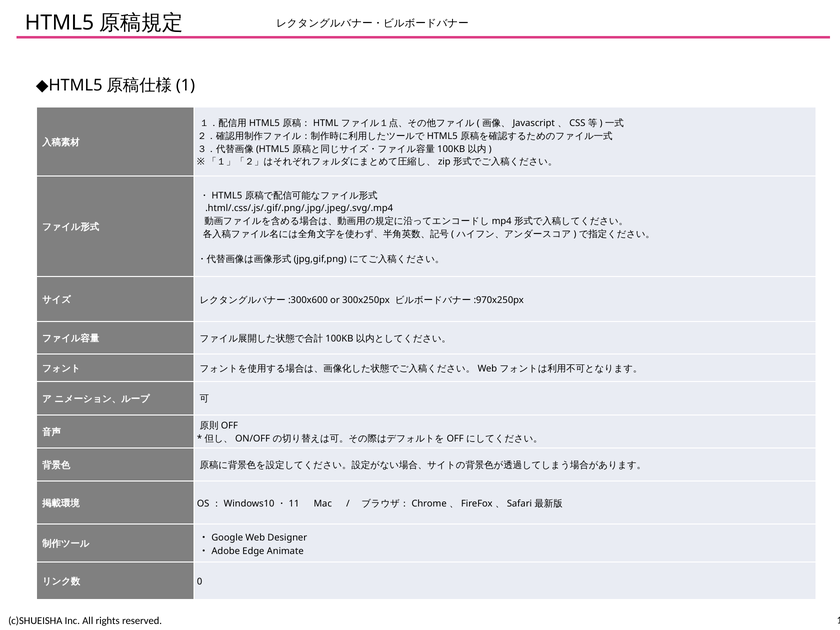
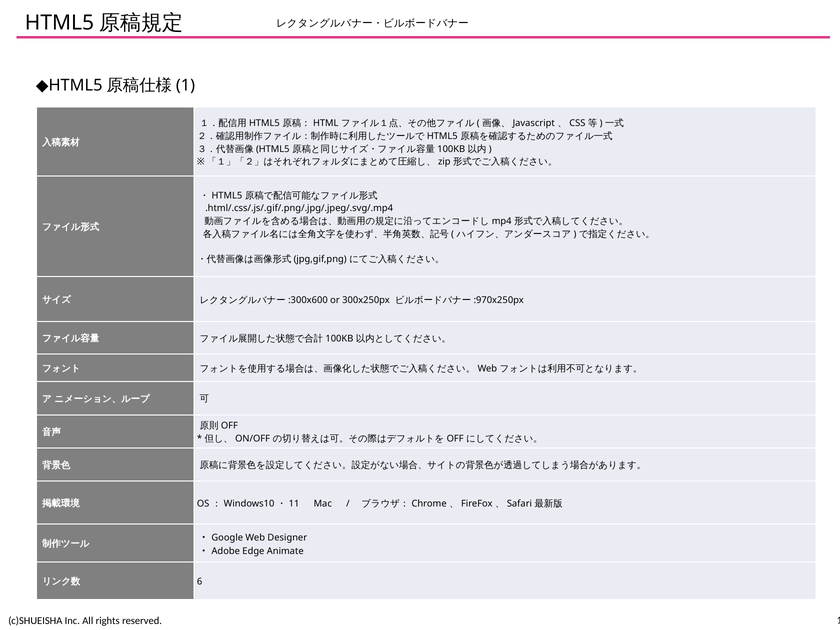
0: 0 -> 6 (200, 582)
